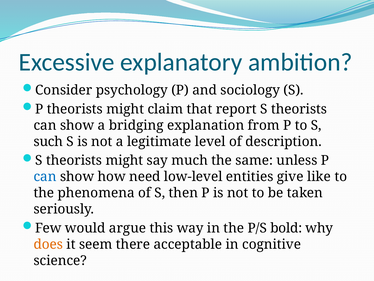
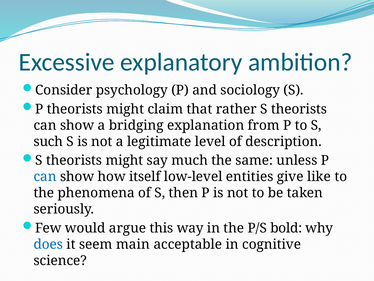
report: report -> rather (236, 109)
need: need -> itself (145, 176)
does colour: orange -> blue (48, 244)
there: there -> main (133, 244)
